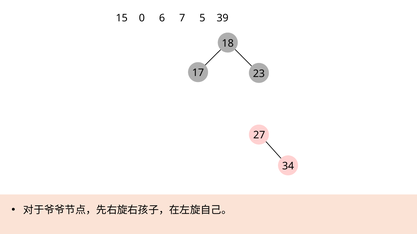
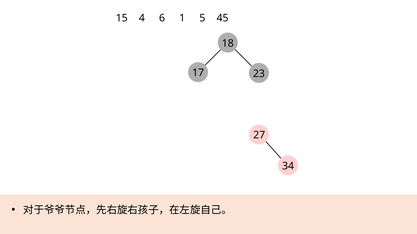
0: 0 -> 4 (142, 18)
7: 7 -> 1 (182, 18)
39: 39 -> 45 (223, 18)
